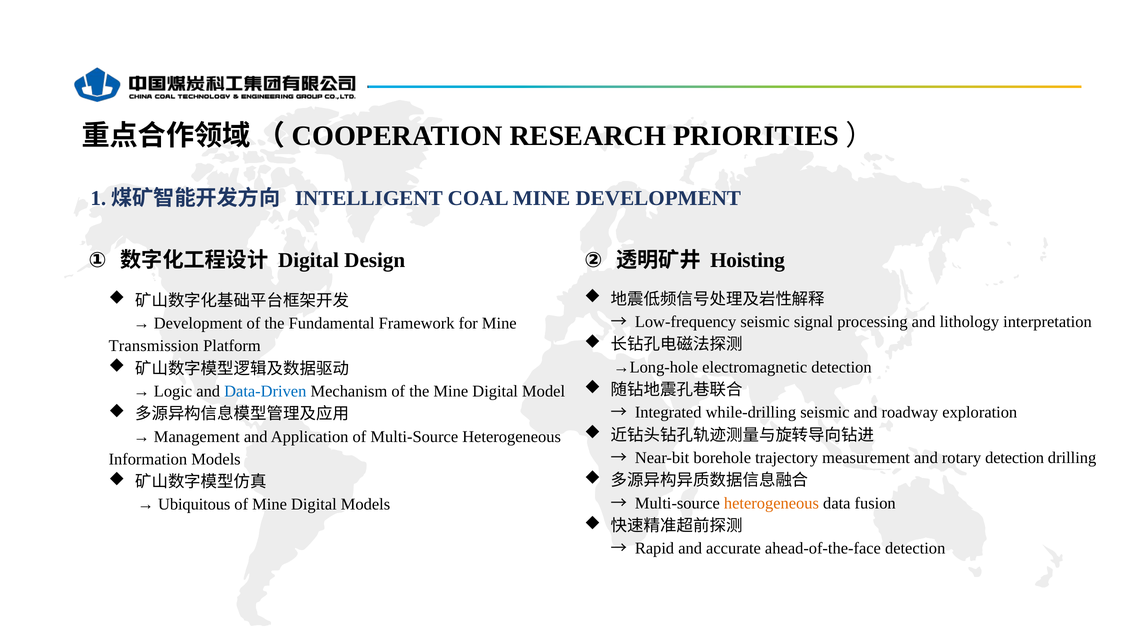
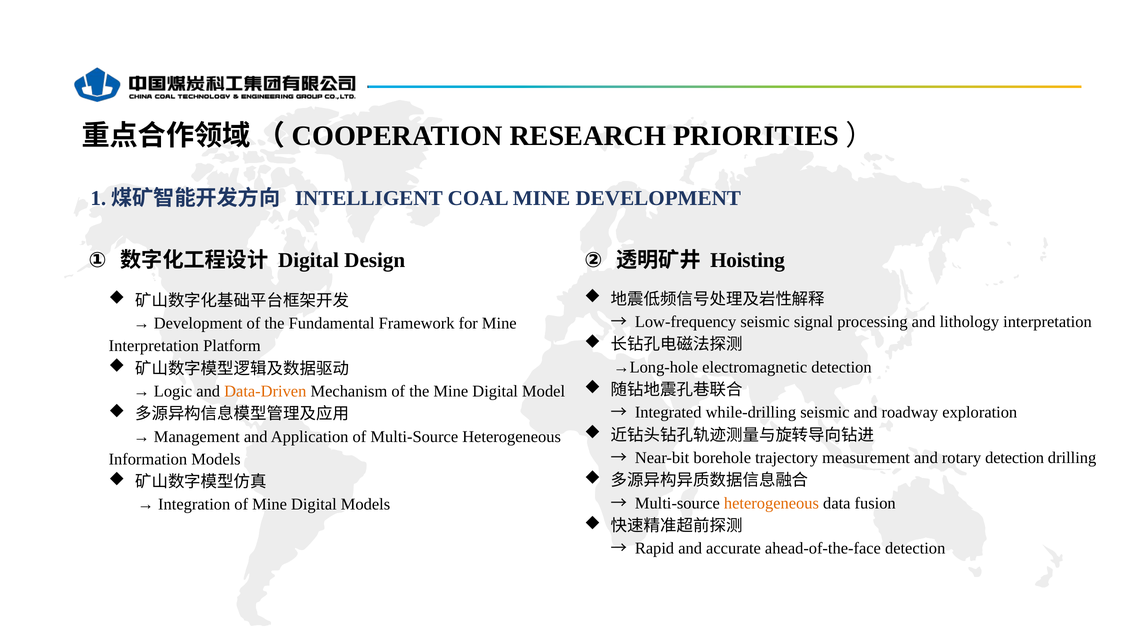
Transmission: Transmission -> Interpretation (154, 346)
Data-Driven colour: blue -> orange (265, 391)
Ubiquitous: Ubiquitous -> Integration (194, 505)
